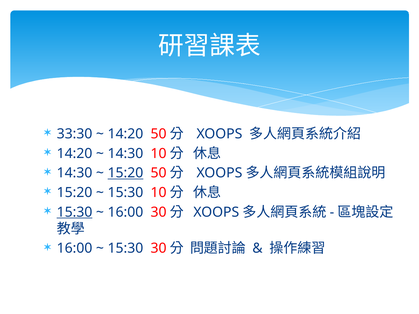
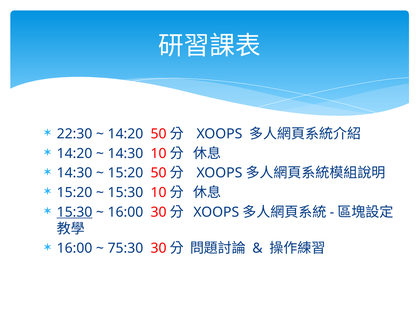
33:30: 33:30 -> 22:30 (75, 134)
15:20 underline: present -> none (125, 173)
15:30: 15:30 -> 75:30 (125, 249)
